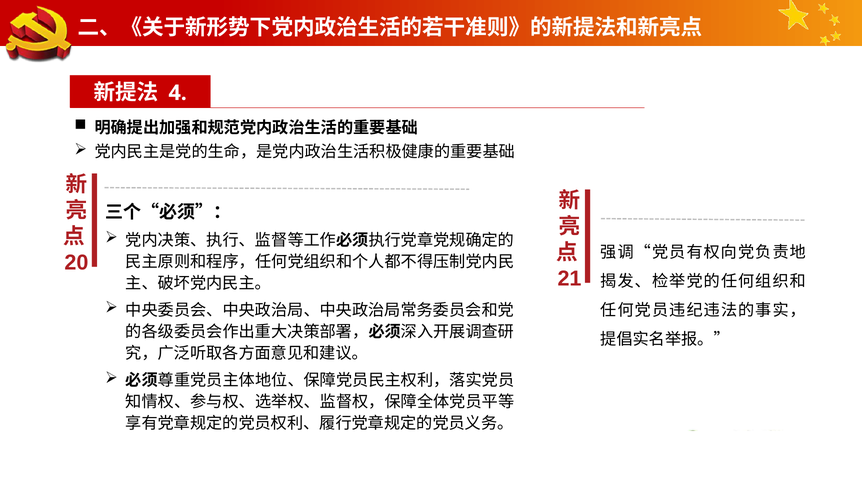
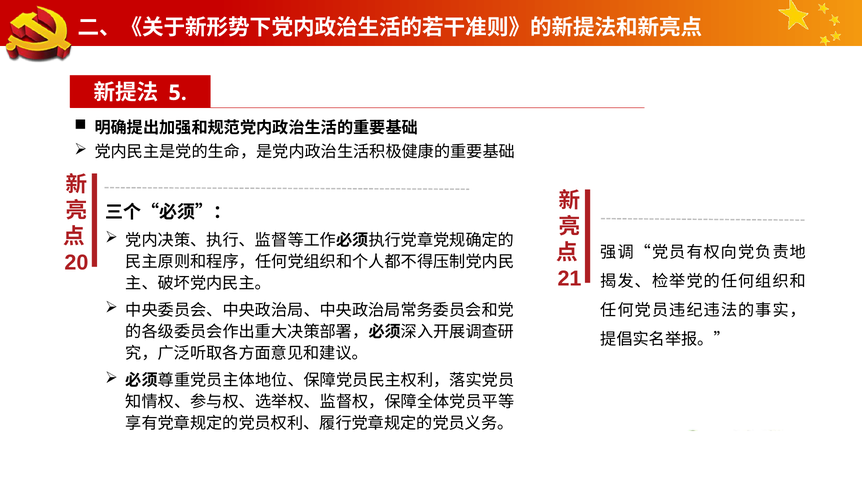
4: 4 -> 5 (178, 93)
